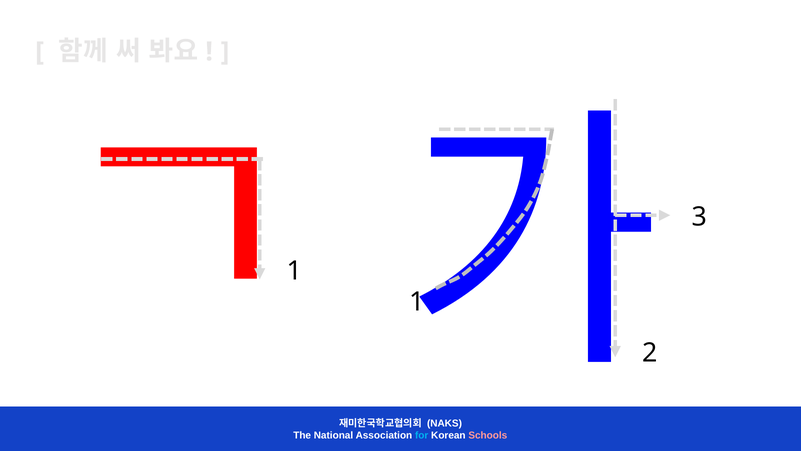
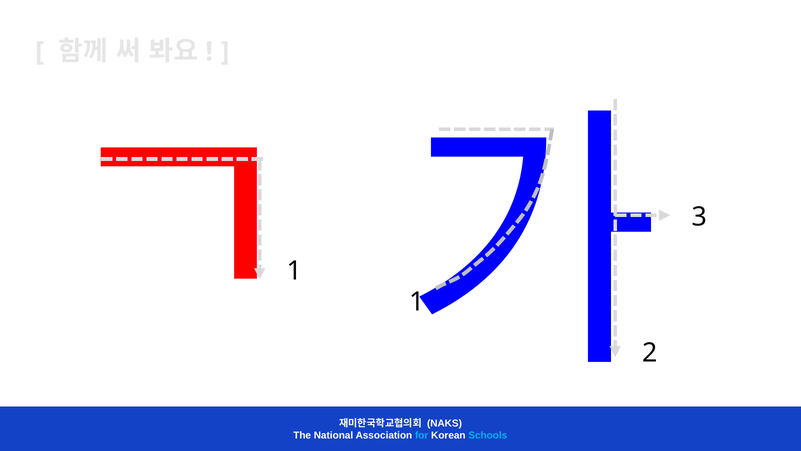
Schools colour: pink -> light blue (488, 435)
